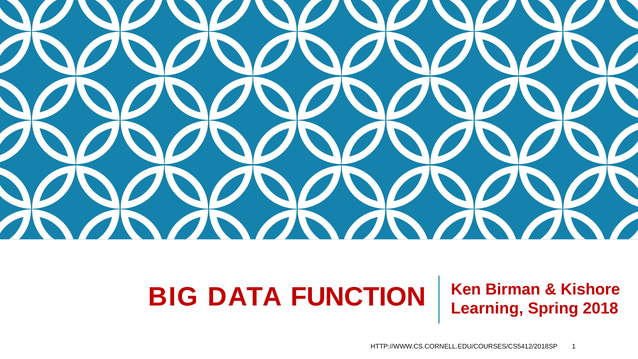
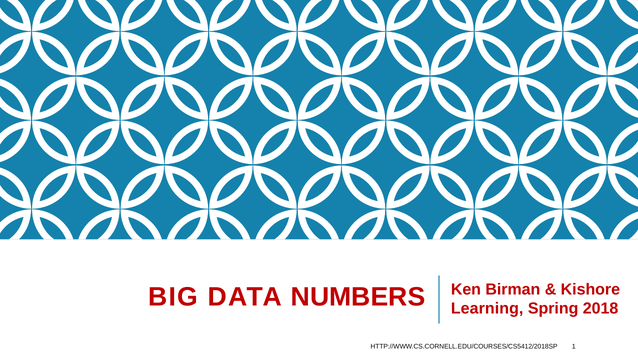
FUNCTION: FUNCTION -> NUMBERS (358, 297)
